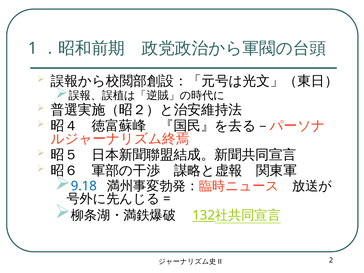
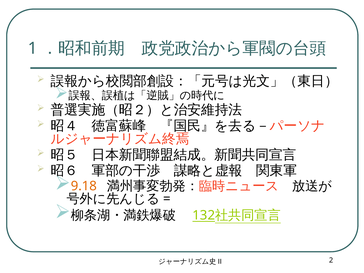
9.18 colour: blue -> orange (84, 186)
